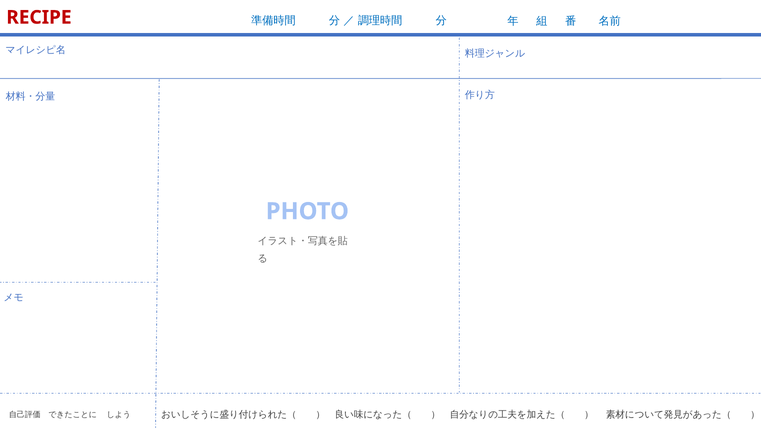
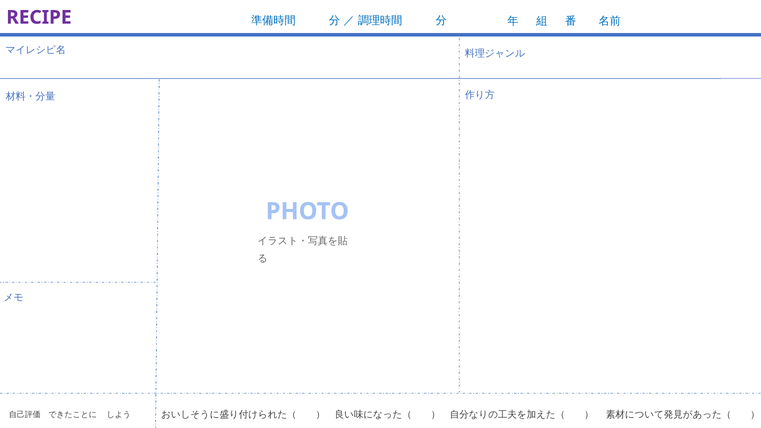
RECIPE colour: red -> purple (39, 17)
